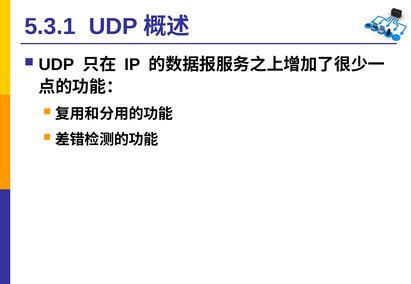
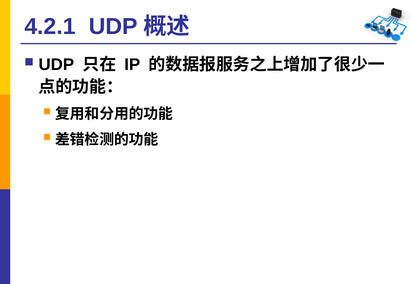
5.3.1: 5.3.1 -> 4.2.1 (50, 26)
